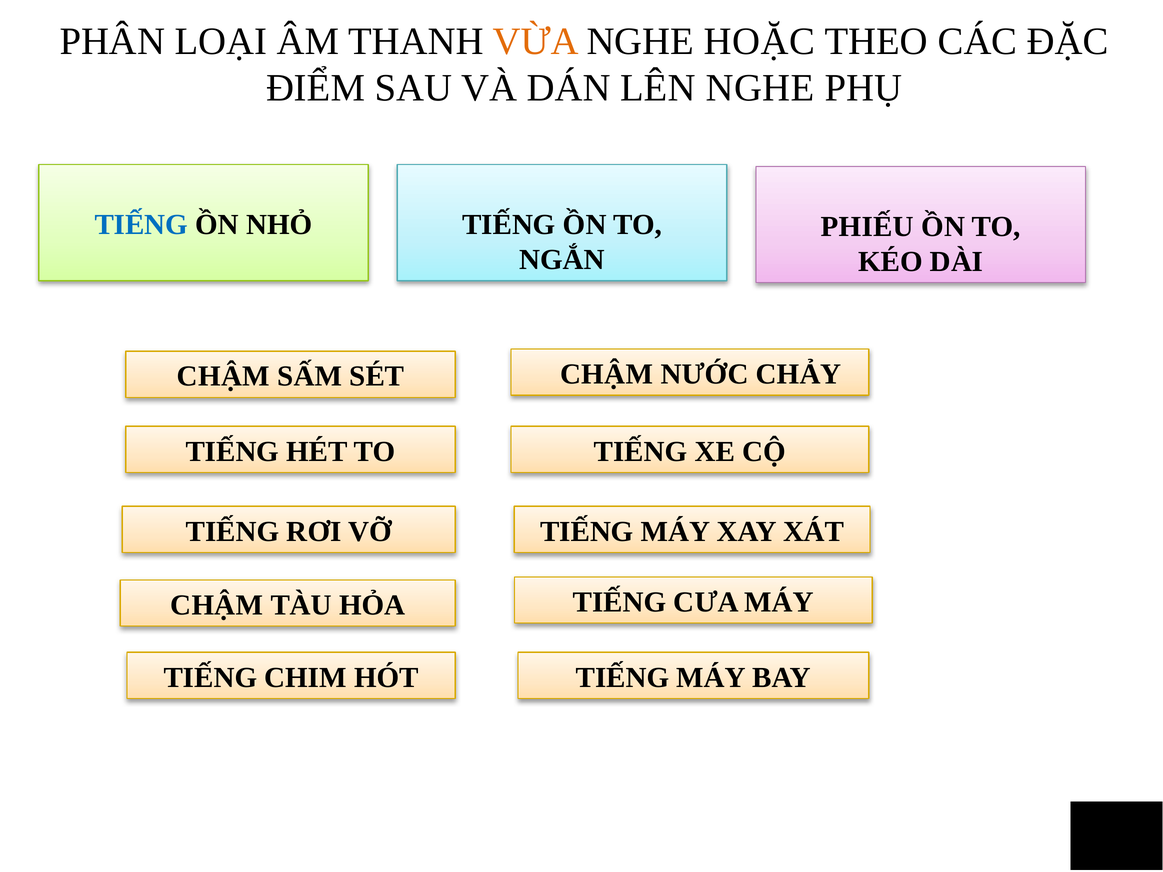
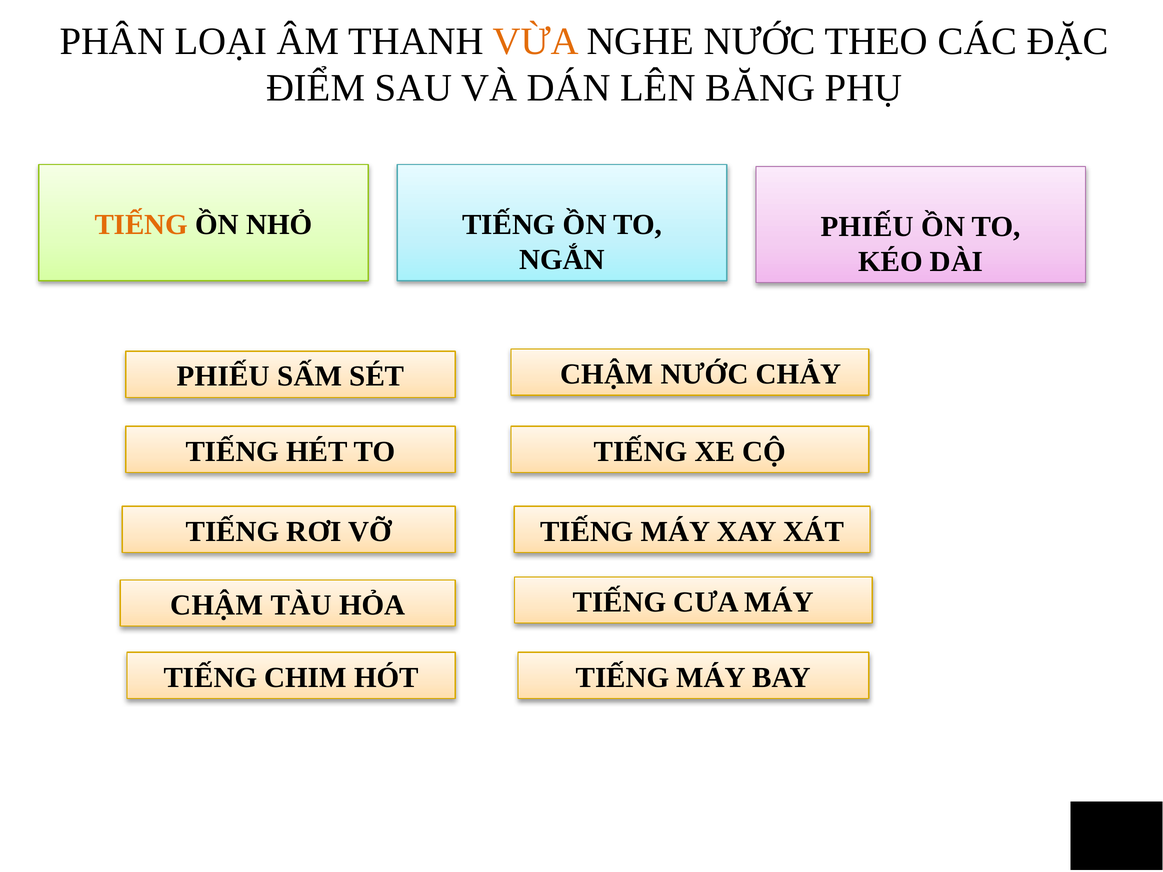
NGHE HOẶC: HOẶC -> NƯỚC (760, 42)
LÊN NGHE: NGHE -> BĂNG (760, 88)
TIẾNG colour: blue -> orange (141, 225)
CHẬM: CHẬM -> PHIẾU (223, 376)
